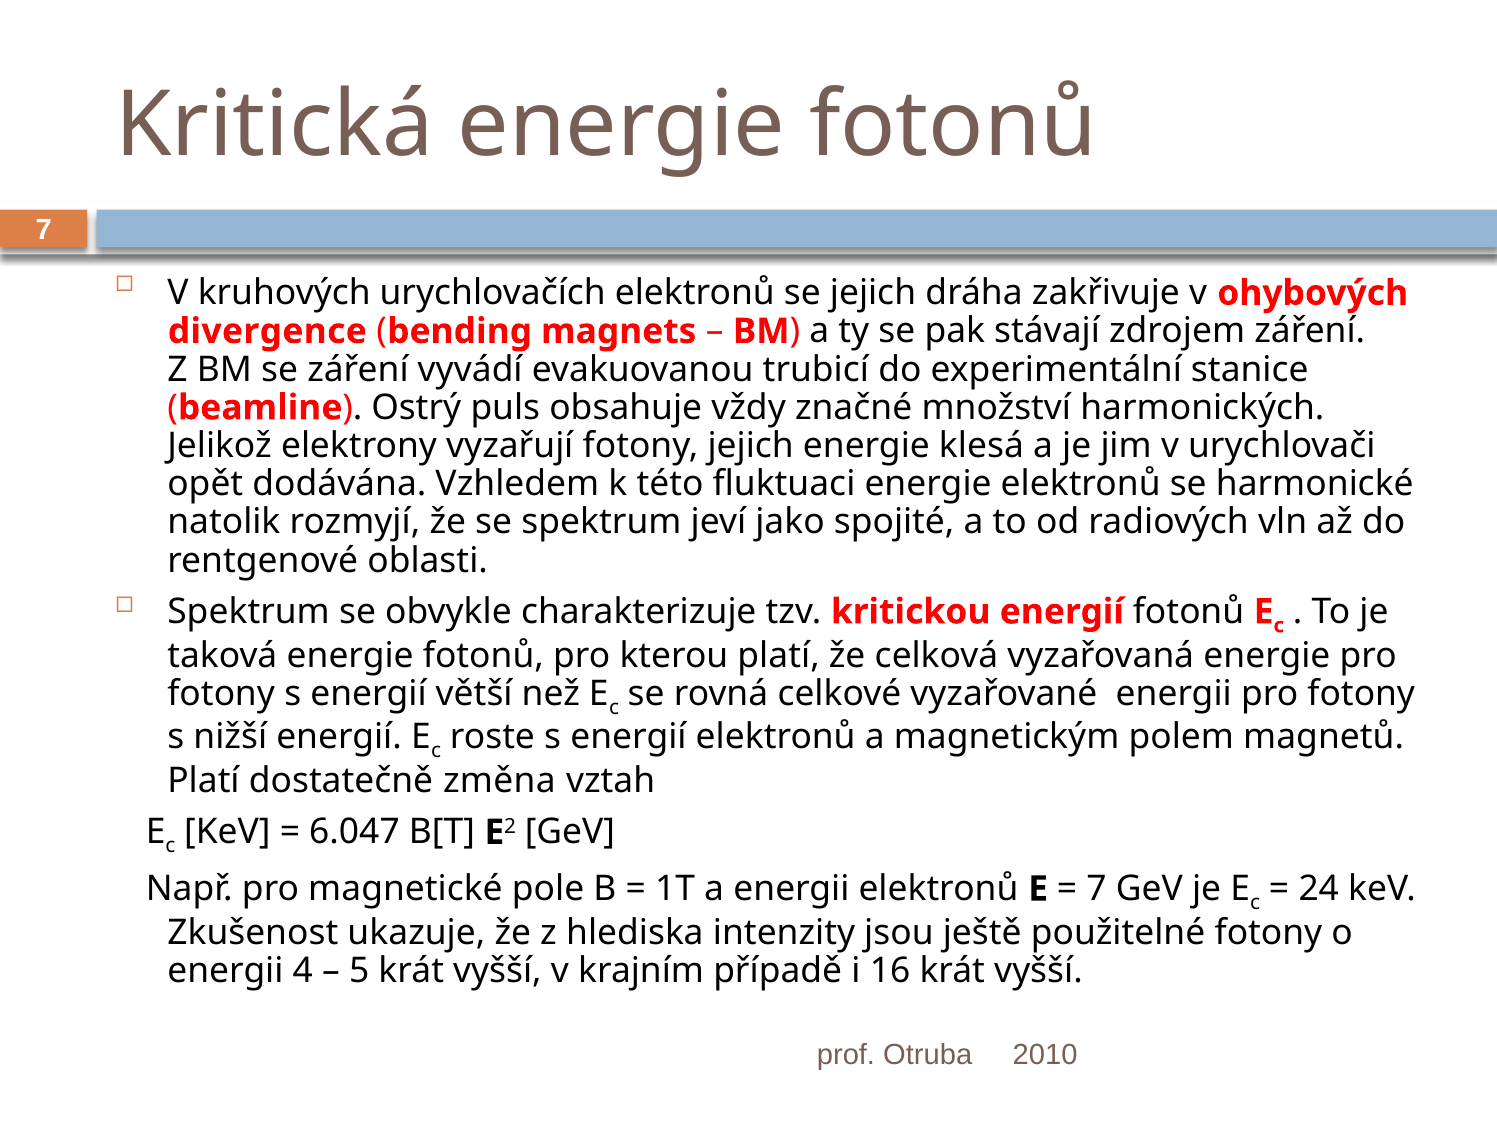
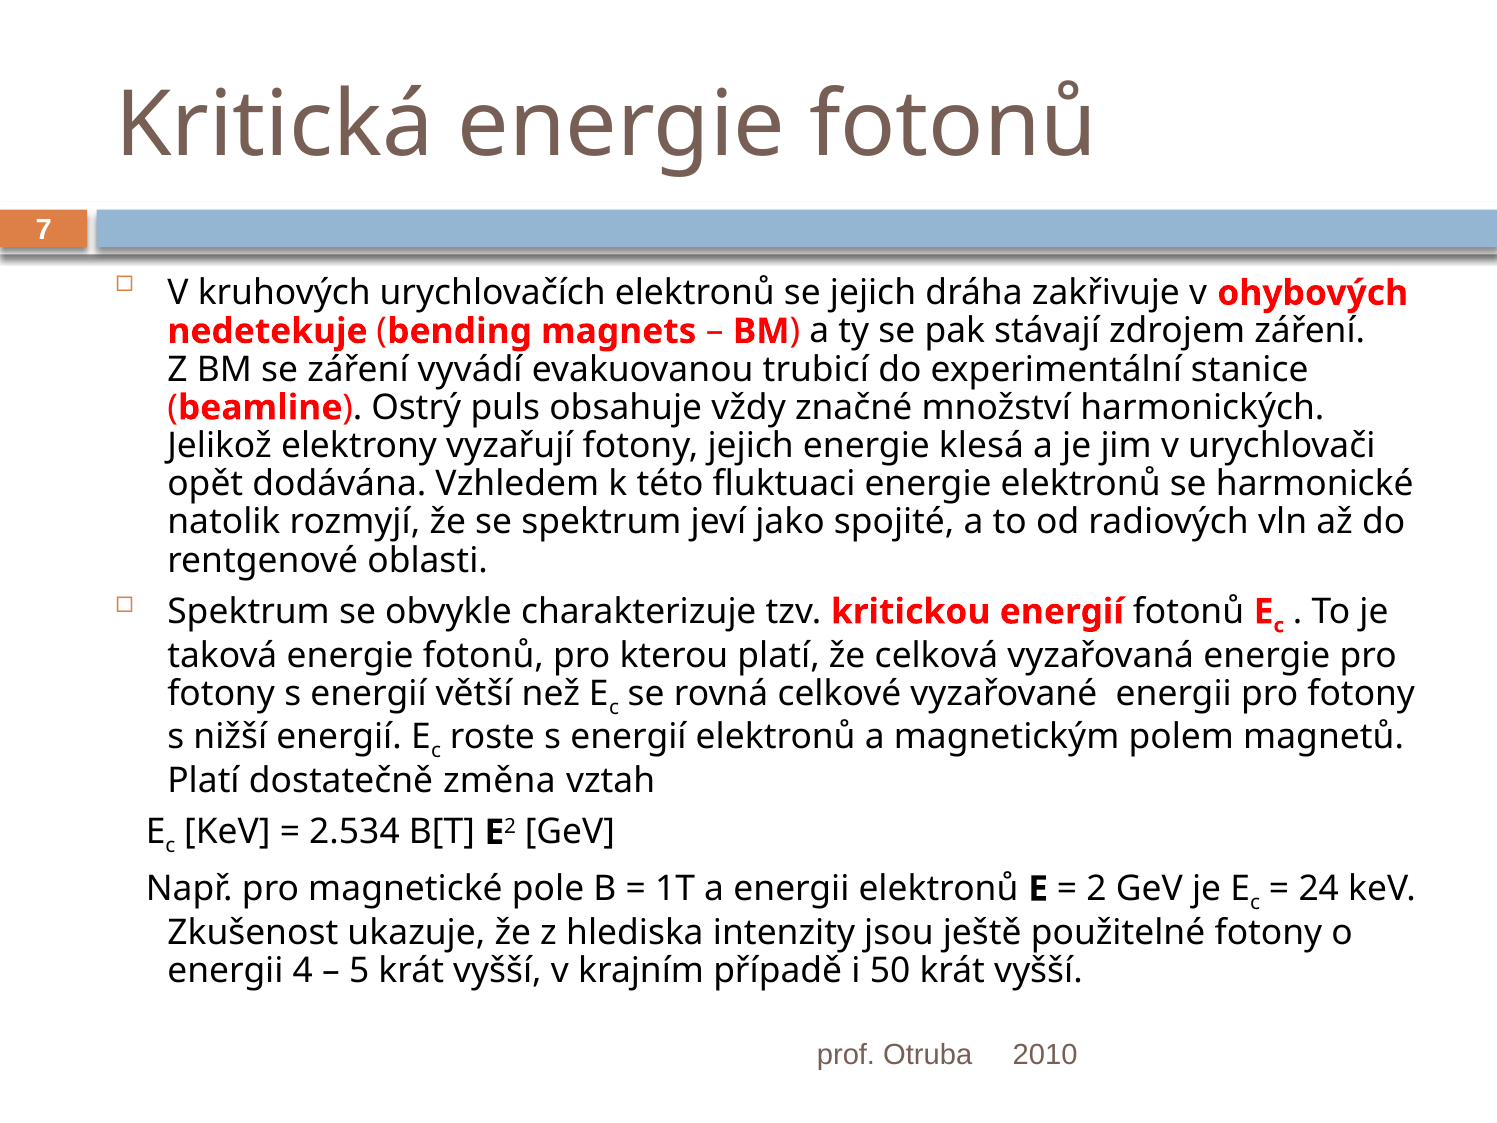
divergence: divergence -> nedetekuje (268, 331)
6.047: 6.047 -> 2.534 (354, 832)
7: 7 -> 2 (1097, 889)
16: 16 -> 50 (890, 970)
